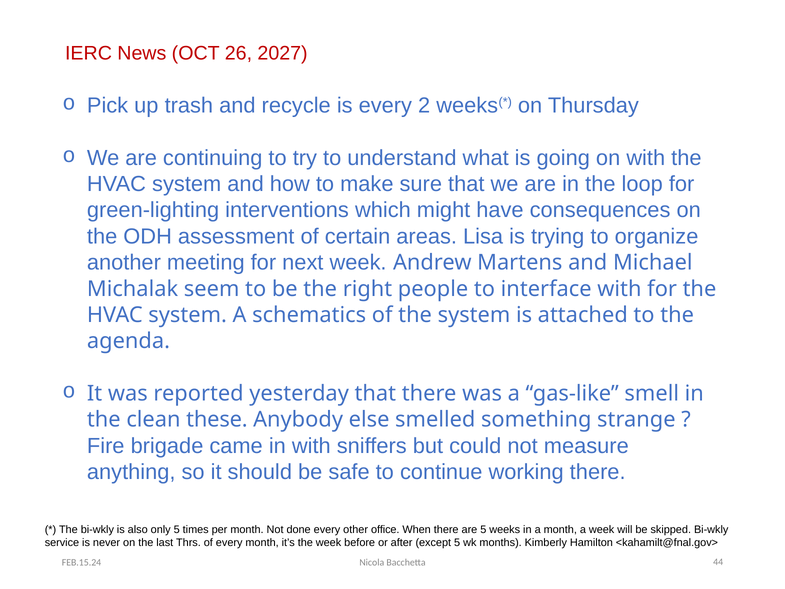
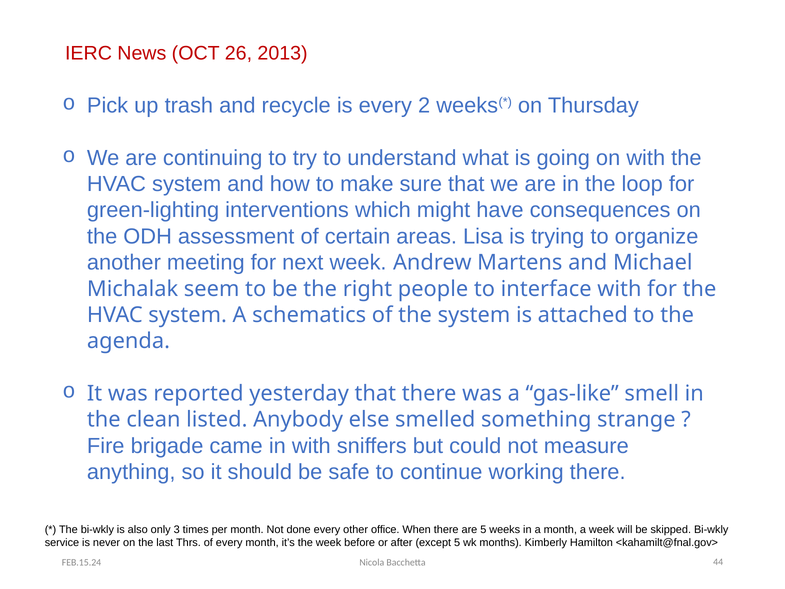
2027: 2027 -> 2013 (283, 53)
these: these -> listed (217, 420)
only 5: 5 -> 3 (177, 529)
